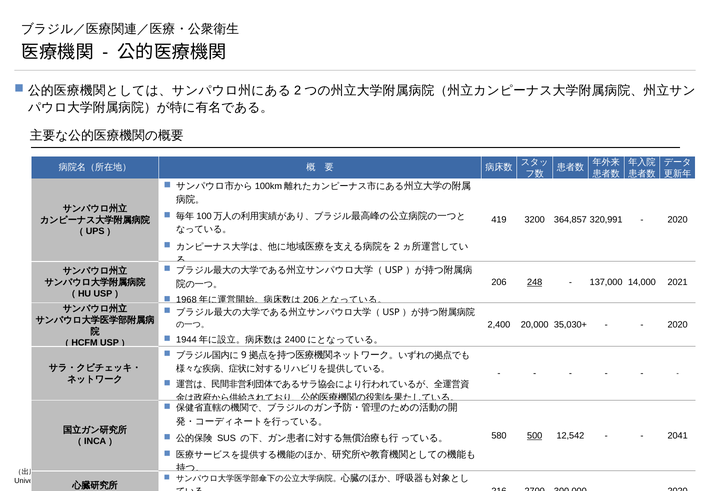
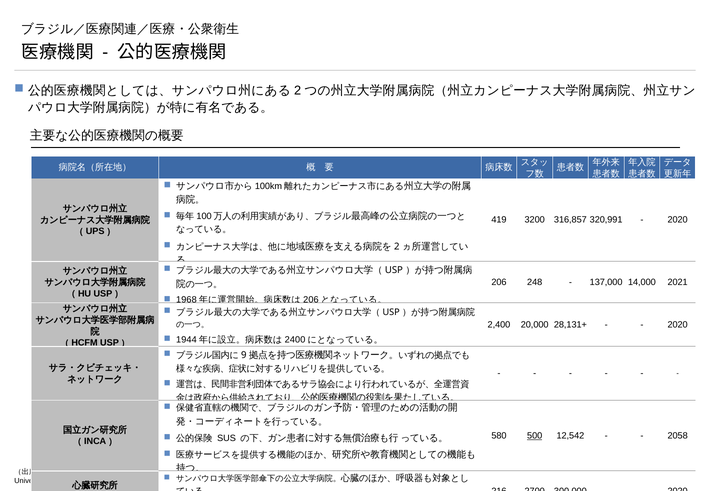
364,857: 364,857 -> 316,857 (570, 220)
248 underline: present -> none (535, 282)
35,030+: 35,030+ -> 28,131+ (570, 325)
2041: 2041 -> 2058 (678, 436)
